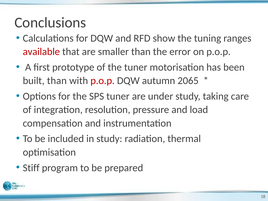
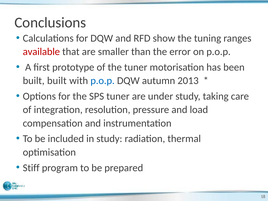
built than: than -> built (57, 81)
p.o.p colour: red -> blue (103, 81)
2065: 2065 -> 2013 (188, 81)
